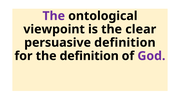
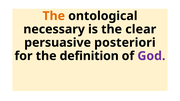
The colour: purple -> orange (54, 16)
viewpoint: viewpoint -> necessary (54, 29)
persuasive definition: definition -> posteriori (125, 43)
